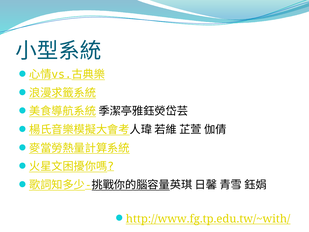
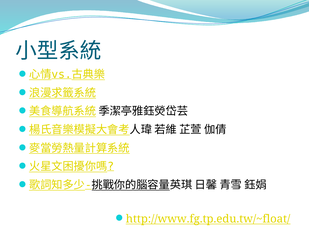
http://www.fg.tp.edu.tw/~with/: http://www.fg.tp.edu.tw/~with/ -> http://www.fg.tp.edu.tw/~float/ (208, 219)
